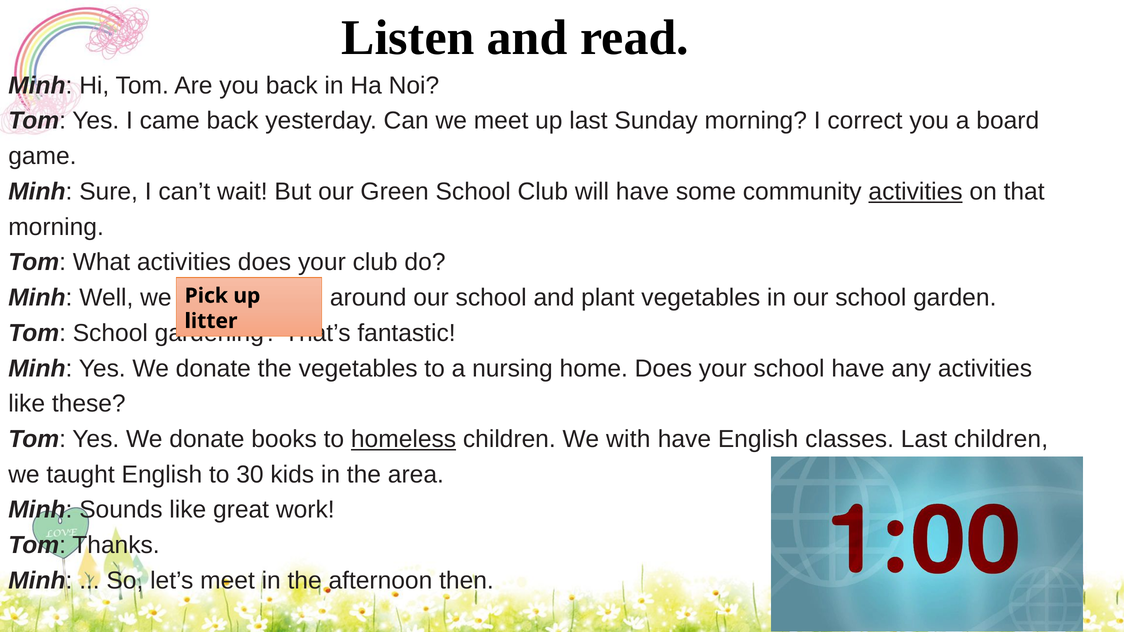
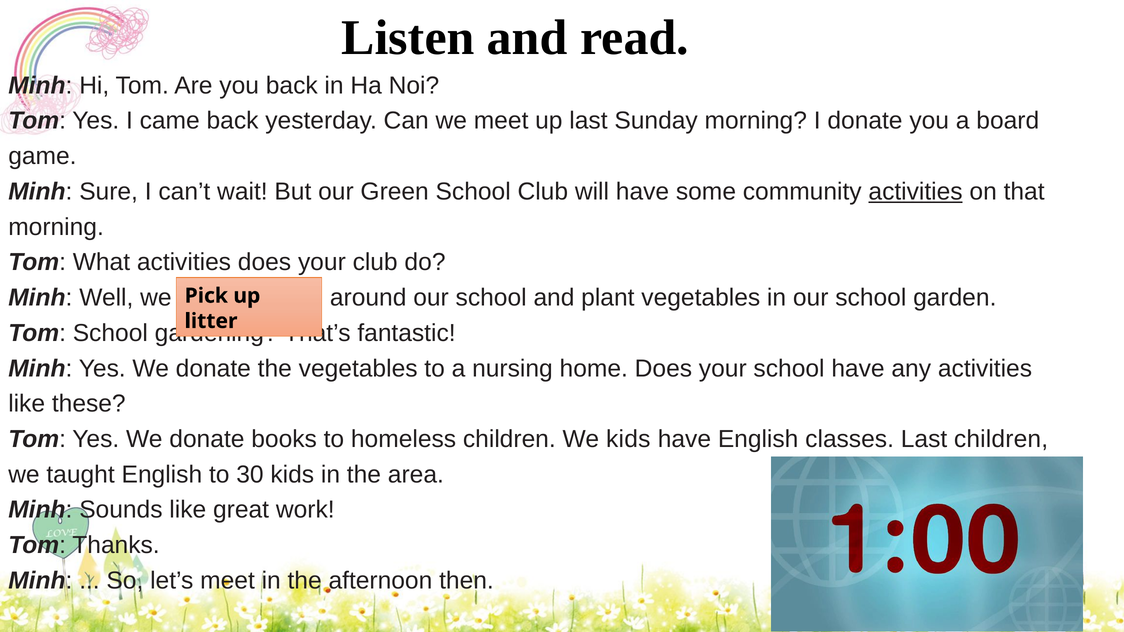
I correct: correct -> donate (865, 121)
homeless underline: present -> none (404, 439)
We with: with -> kids (628, 439)
